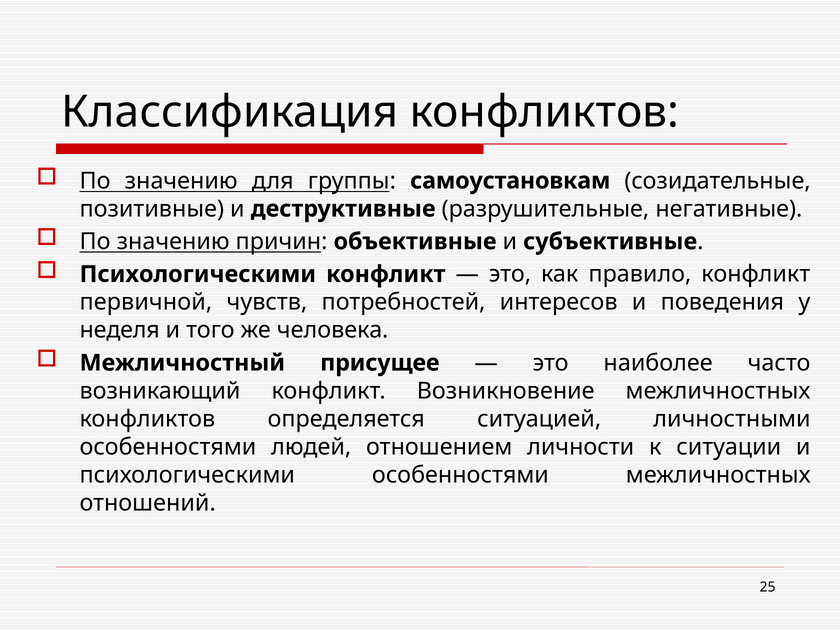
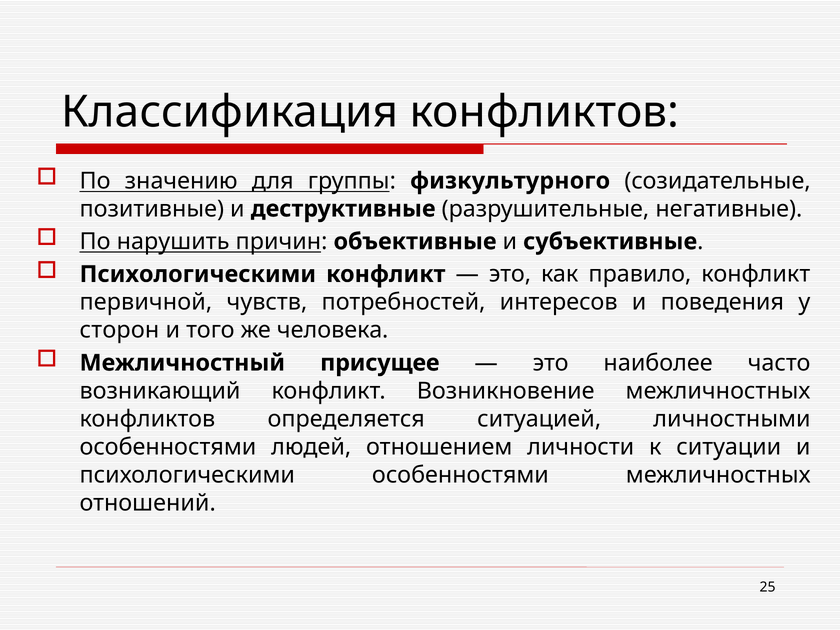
самоустановкам: самоустановкам -> физкультурного (510, 181)
значению: значению -> нарушить (173, 242)
неделя: неделя -> сторон (119, 330)
